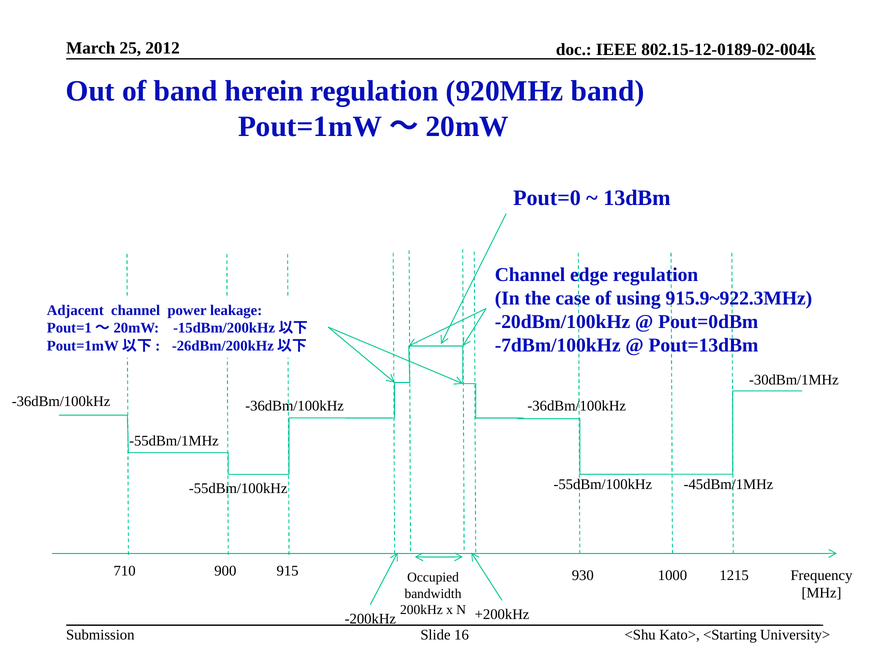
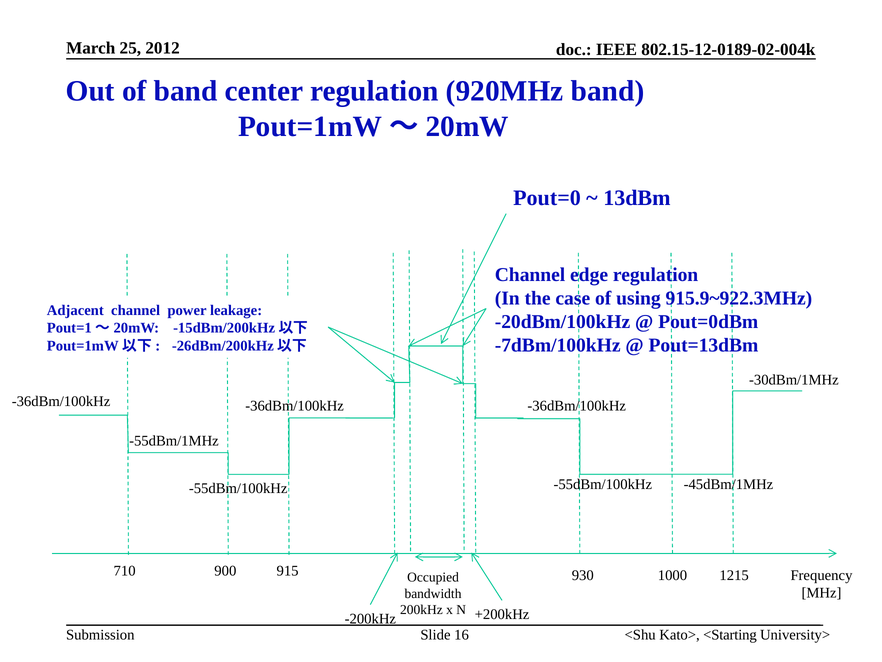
herein: herein -> center (264, 91)
